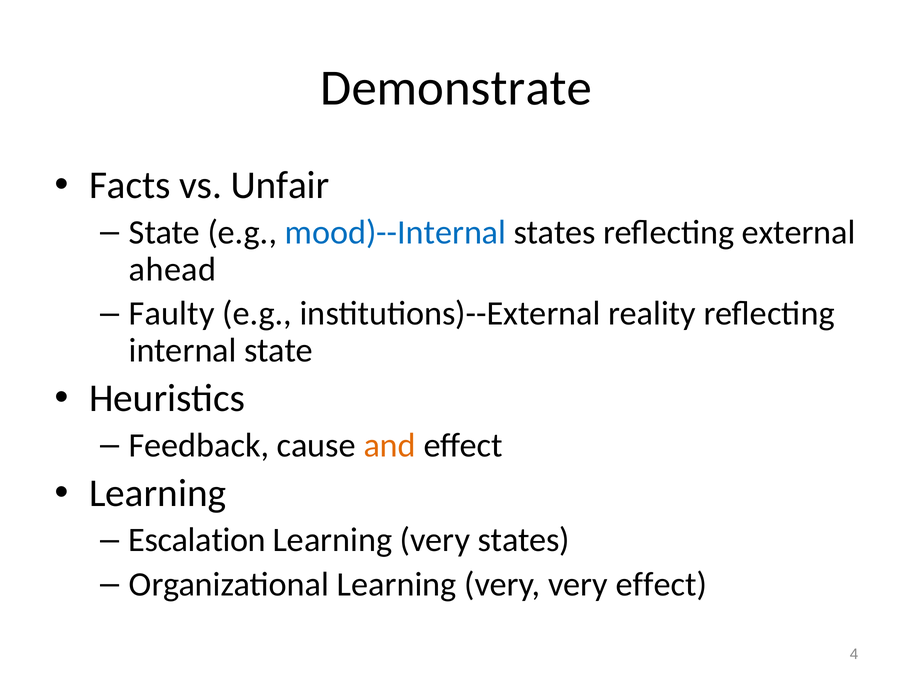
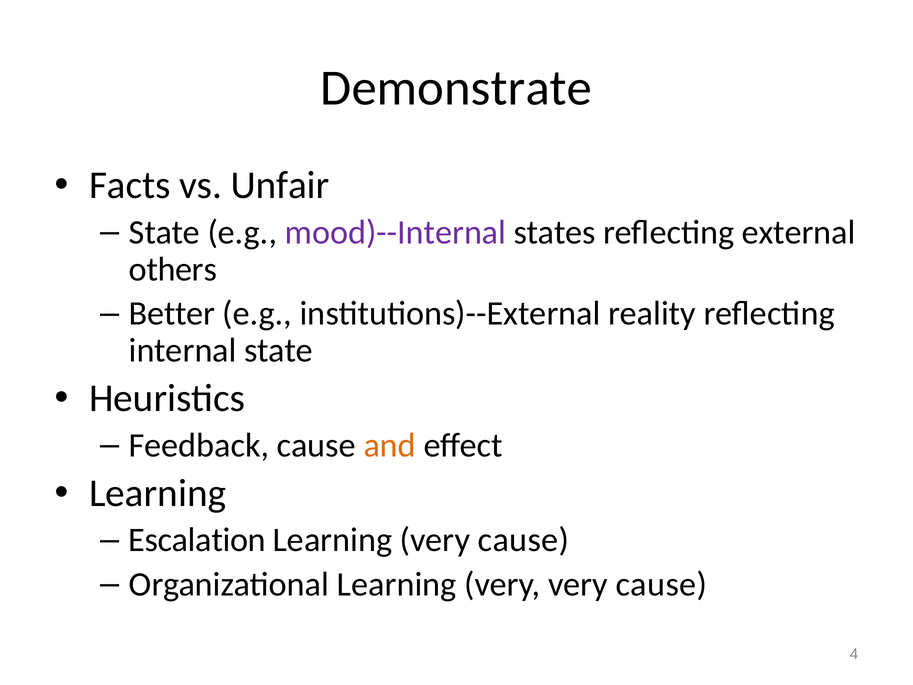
mood)--Internal colour: blue -> purple (396, 232)
ahead: ahead -> others (173, 269)
Faulty: Faulty -> Better (172, 313)
Learning very states: states -> cause (523, 540)
very very effect: effect -> cause (661, 584)
